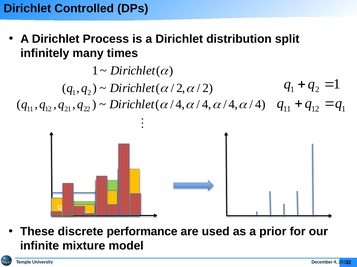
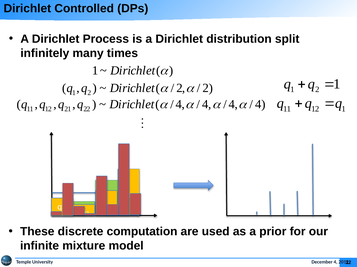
performance: performance -> computation (142, 232)
